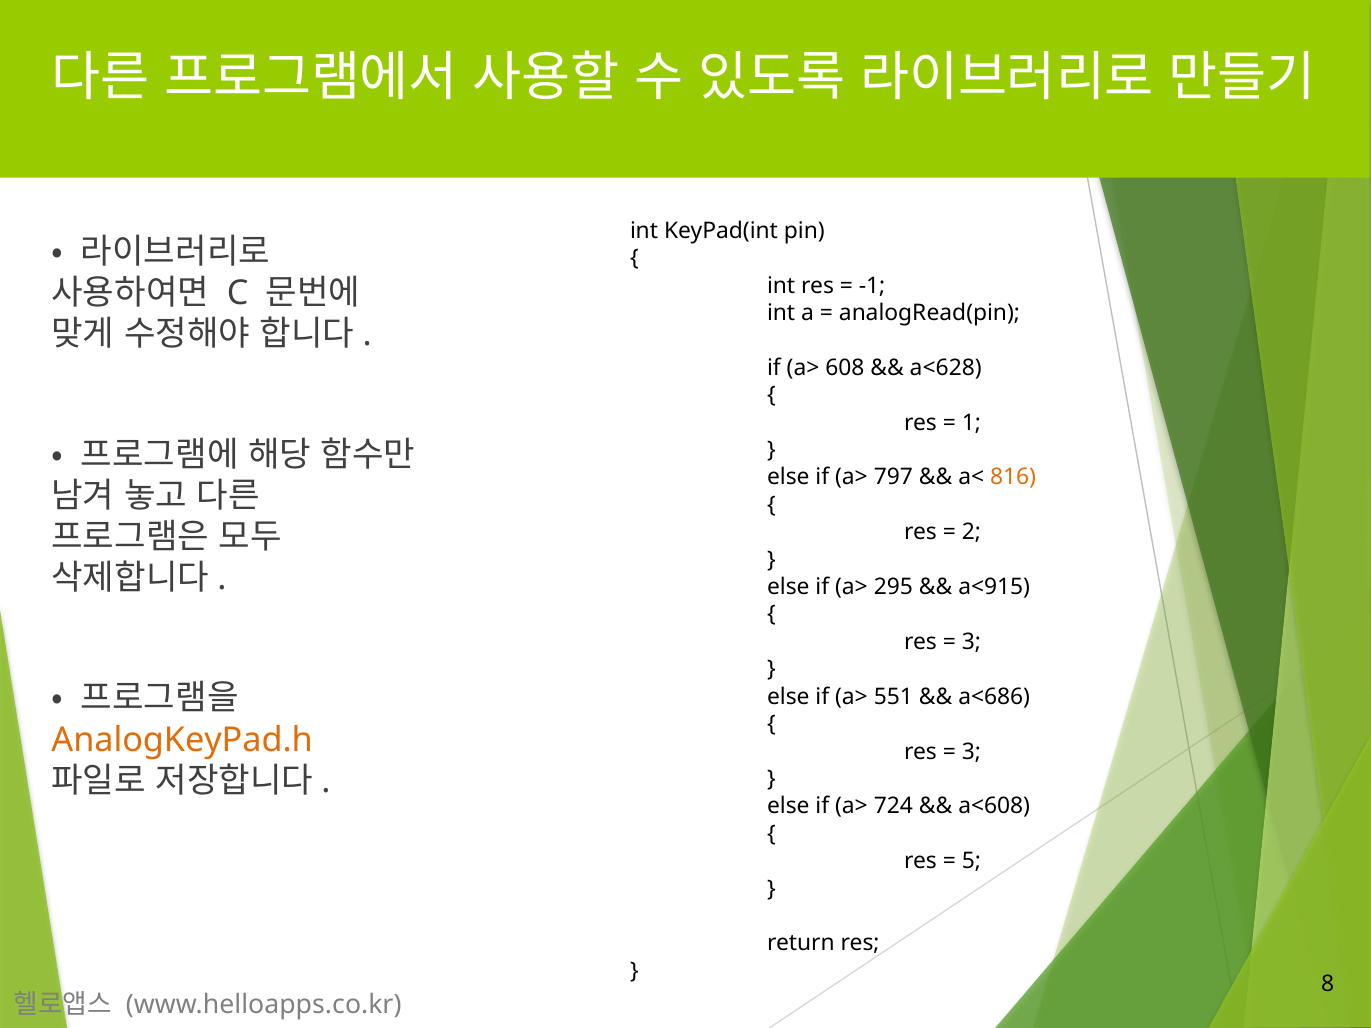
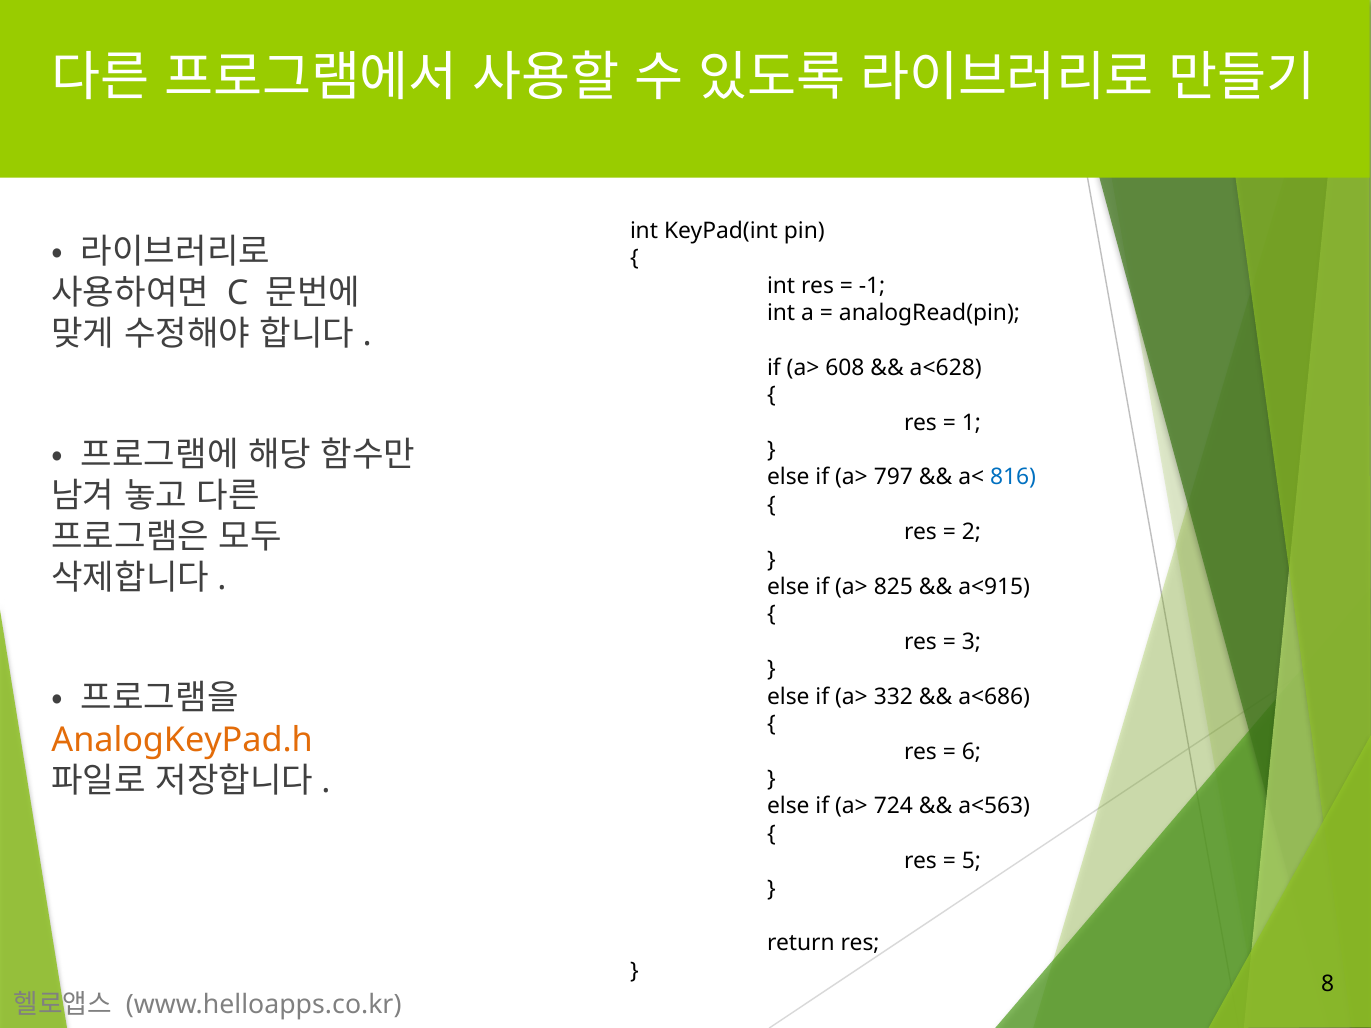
816 colour: orange -> blue (1013, 477)
295: 295 -> 825 (893, 587)
551: 551 -> 332 (893, 697)
3: 3 -> 6 (971, 752)
a<608: a<608 -> a<563 (994, 807)
